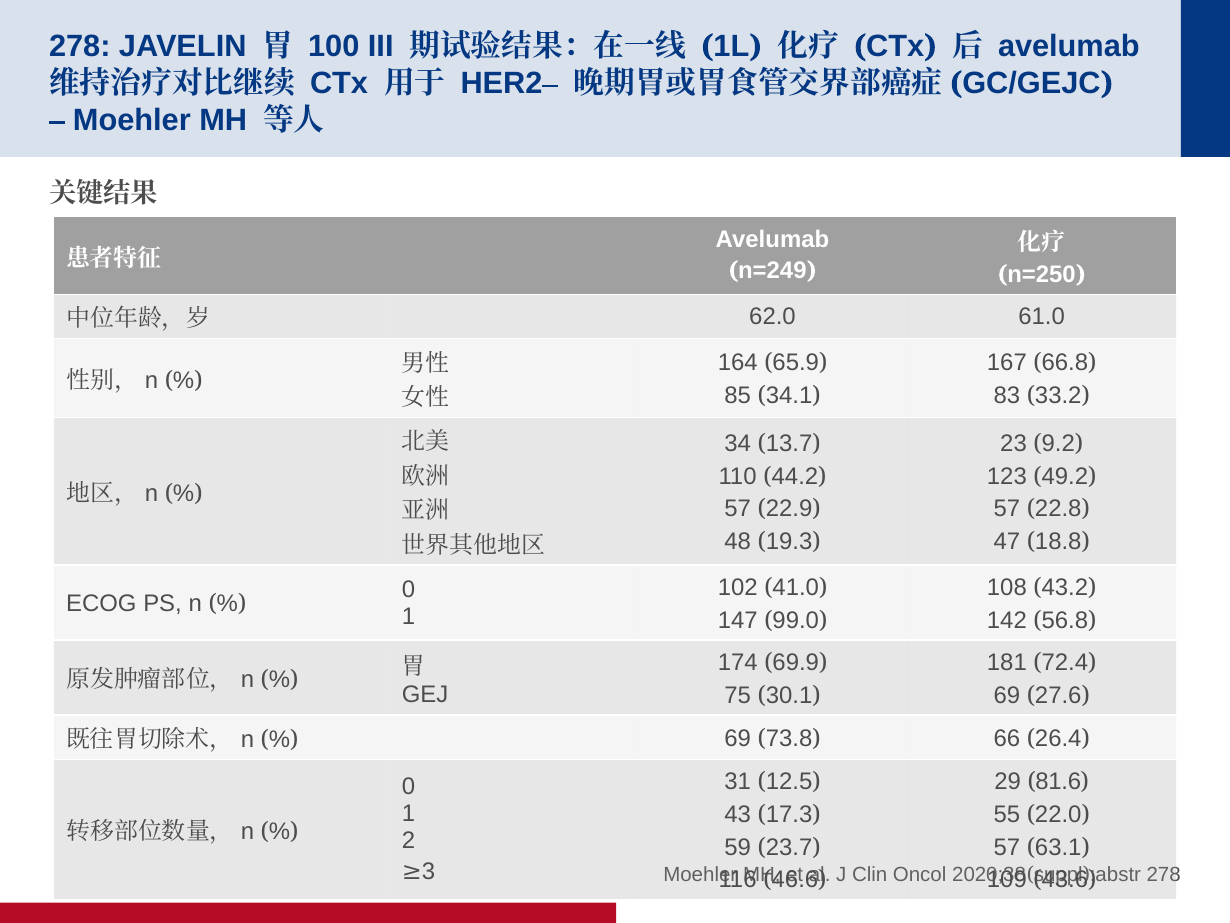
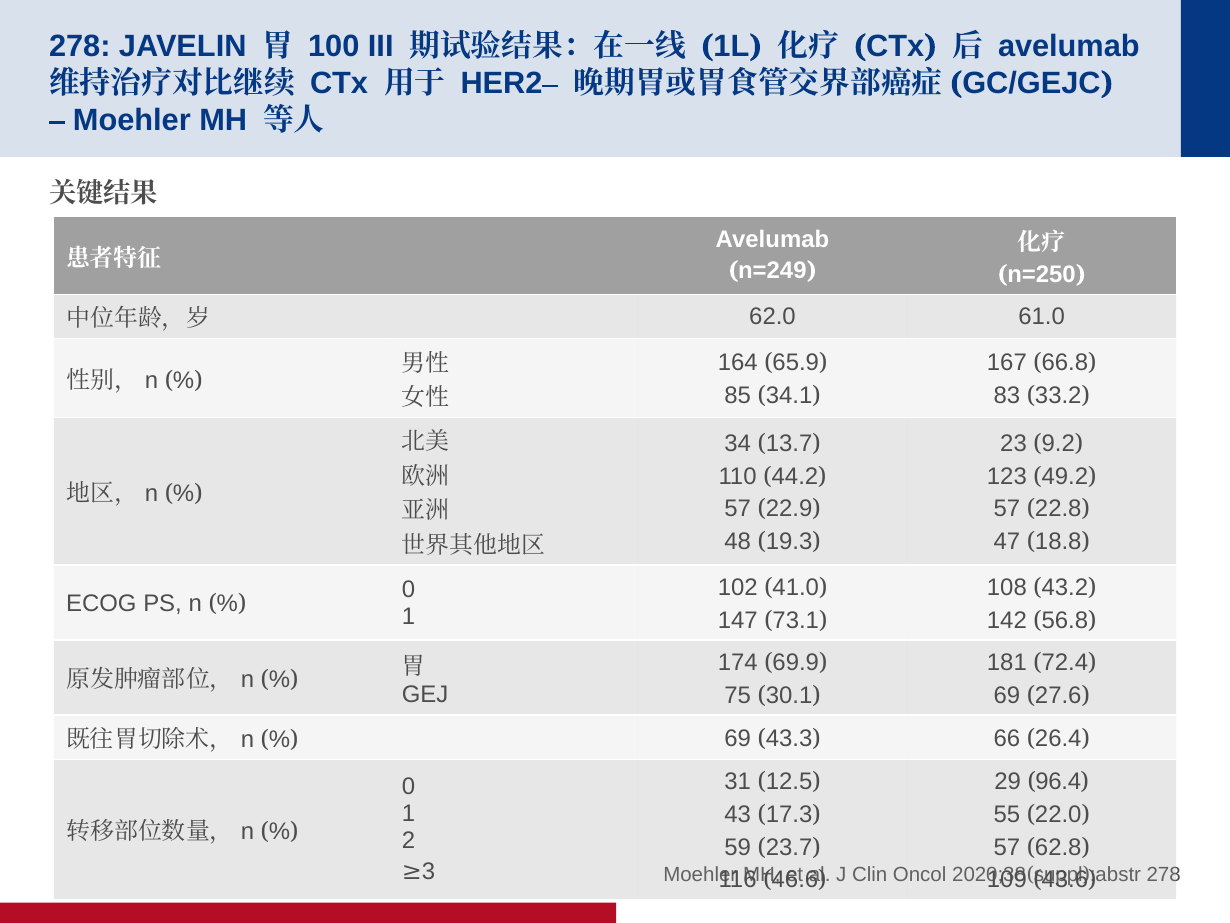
99.0: 99.0 -> 73.1 (796, 620)
73.8: 73.8 -> 43.3 (789, 738)
81.6: 81.6 -> 96.4 (1058, 781)
63.1: 63.1 -> 62.8 (1058, 847)
